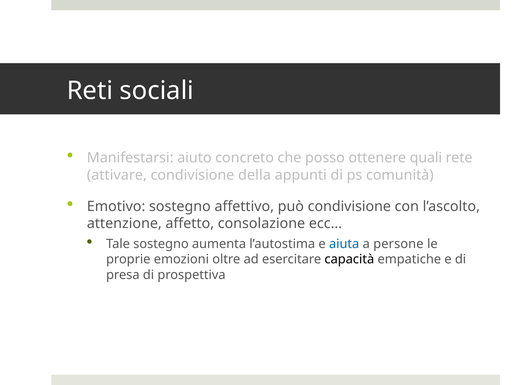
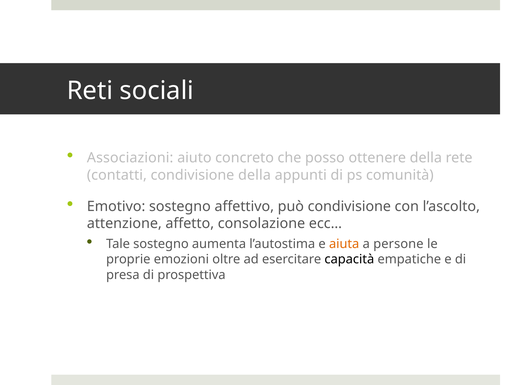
Manifestarsi: Manifestarsi -> Associazioni (130, 158)
ottenere quali: quali -> della (426, 158)
attivare: attivare -> contatti (117, 175)
aiuta colour: blue -> orange (344, 244)
